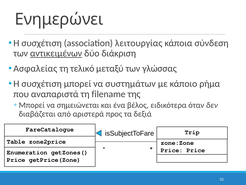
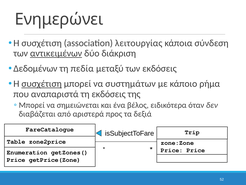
Ασφαλείας: Ασφαλείας -> Δεδομένων (35, 68)
τελικό: τελικό -> πεδία (82, 68)
των γλώσσας: γλώσσας -> εκδόσεις (159, 68)
συσχέτιση underline: none -> present (42, 84)
τη filename: filename -> εκδόσεις (109, 94)
